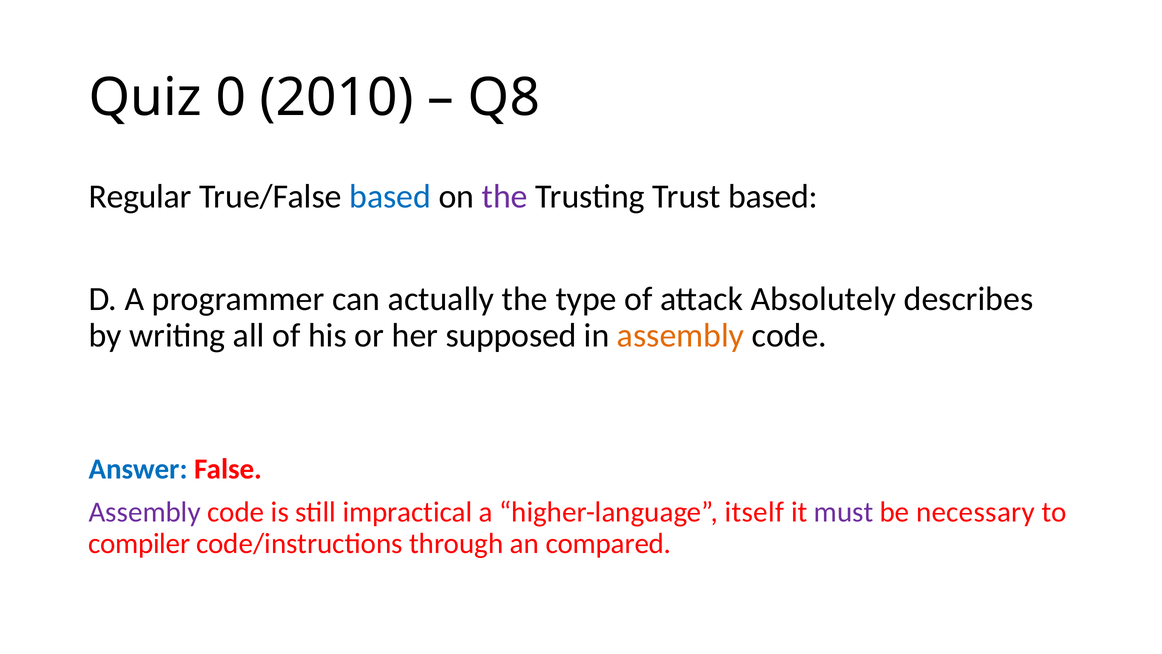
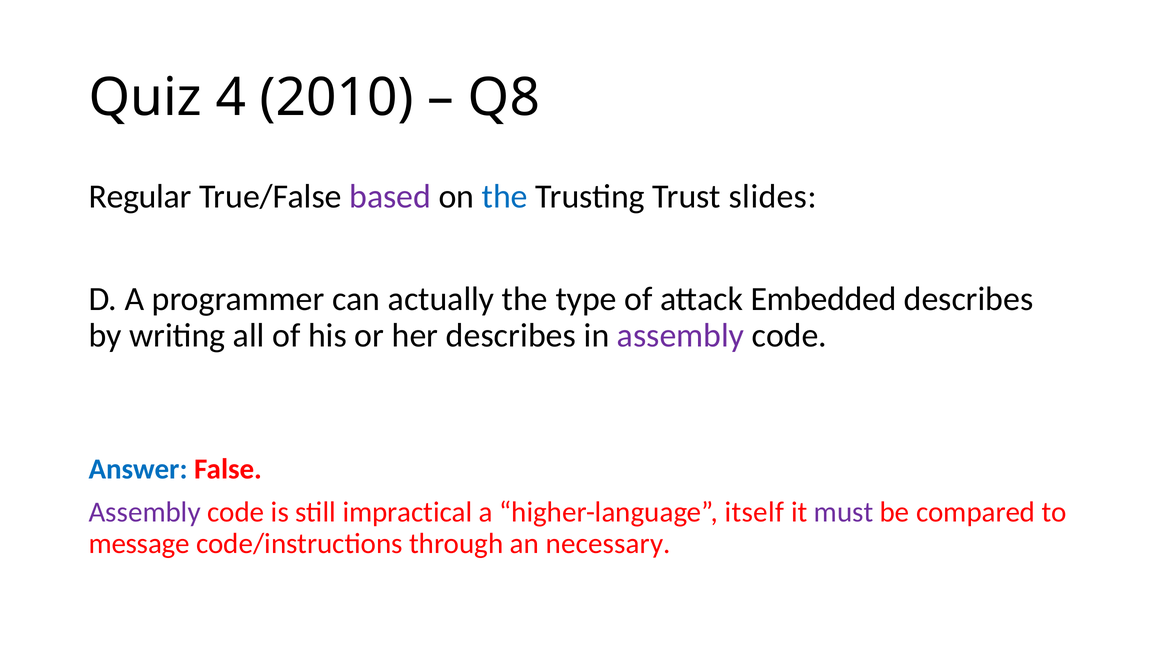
0: 0 -> 4 (231, 98)
based colour: blue -> purple (390, 196)
the colour: purple -> blue (505, 196)
Trust based: based -> slides (773, 196)
Absolutely: Absolutely -> Embedded (824, 299)
her supposed: supposed -> describes (511, 336)
assembly colour: orange -> purple (681, 336)
necessary: necessary -> compared (976, 512)
compiler: compiler -> message (139, 543)
compared: compared -> necessary (608, 543)
